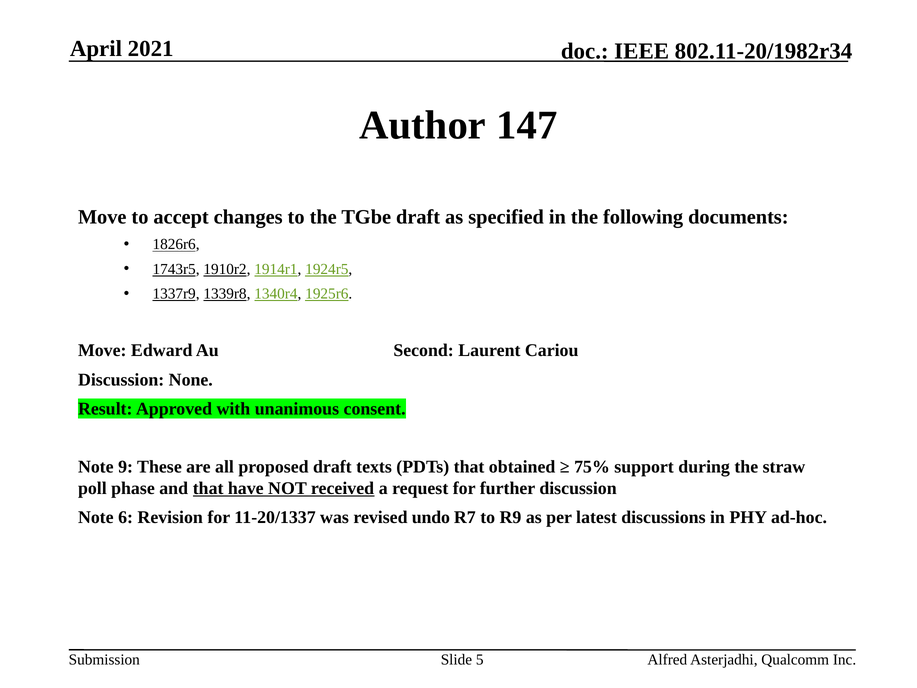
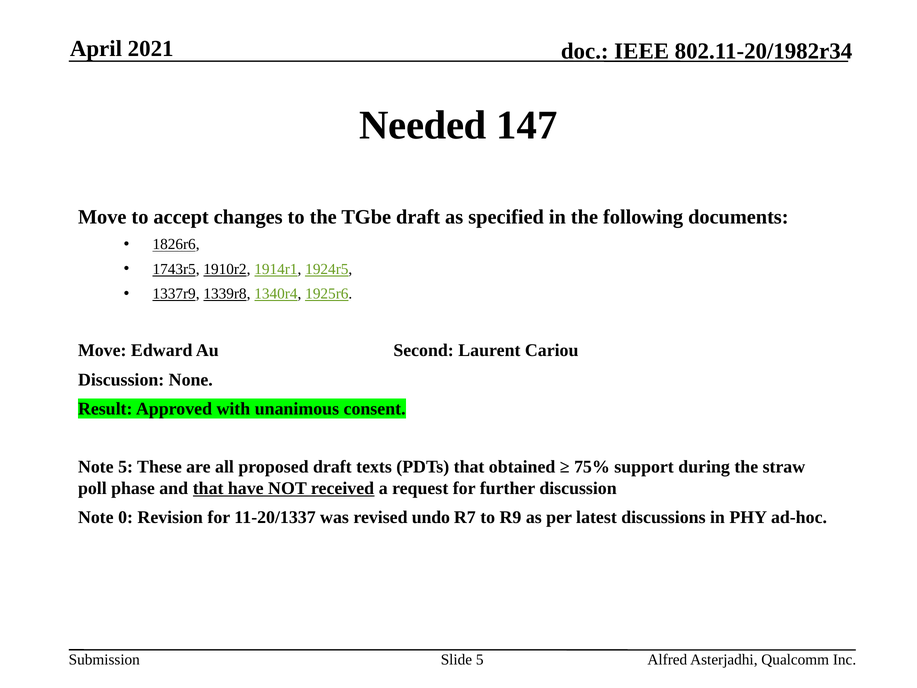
Author: Author -> Needed (423, 125)
Note 9: 9 -> 5 (126, 467)
6: 6 -> 0 (126, 517)
